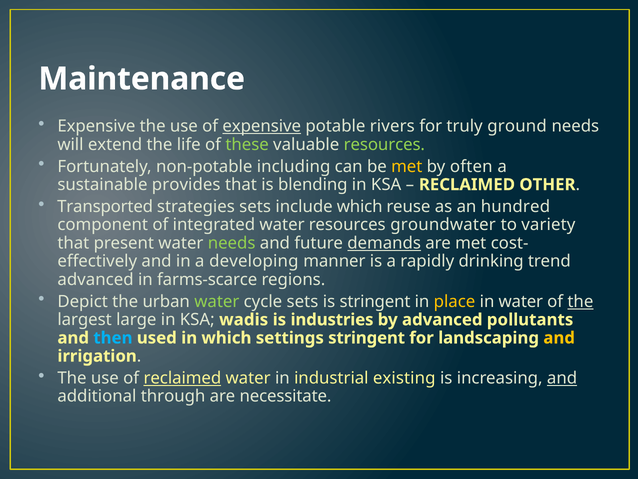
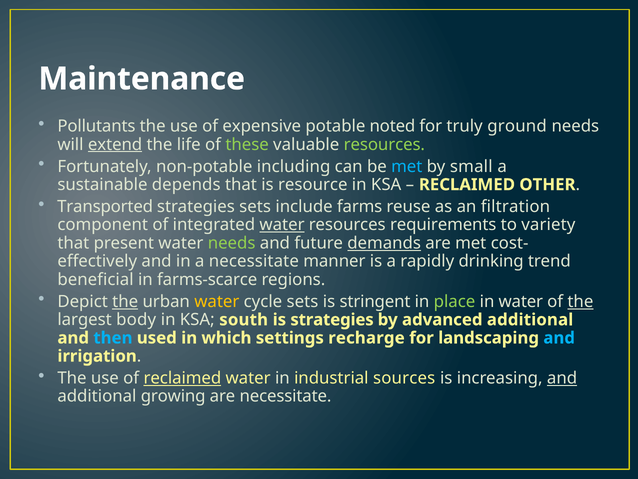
Expensive: Expensive -> Pollutants (96, 126)
expensive underline: present -> none (262, 126)
rivers: rivers -> noted (392, 126)
extend underline: none -> present (115, 144)
met colour: yellow -> light blue (407, 166)
often: often -> small (471, 166)
provides: provides -> depends (186, 184)
blending: blending -> resource (313, 184)
include which: which -> farms (360, 206)
hundred: hundred -> filtration (515, 206)
water underline: none -> present (282, 225)
groundwater: groundwater -> requirements (443, 225)
a developing: developing -> necessitate (254, 261)
advanced: advanced -> beneficial (96, 279)
the underline: none -> present (125, 301)
water colour: light green -> yellow (217, 301)
place colour: yellow -> light green (455, 301)
large: large -> body (136, 319)
wadis: wadis -> south (244, 319)
is industries: industries -> strategies (332, 319)
advanced pollutants: pollutants -> additional (530, 319)
settings stringent: stringent -> recharge (366, 338)
and colour: yellow -> light blue (559, 338)
existing: existing -> sources (404, 378)
through: through -> growing (173, 396)
